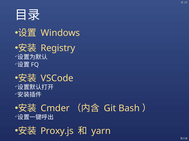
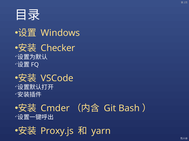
Registry: Registry -> Checker (58, 48)
